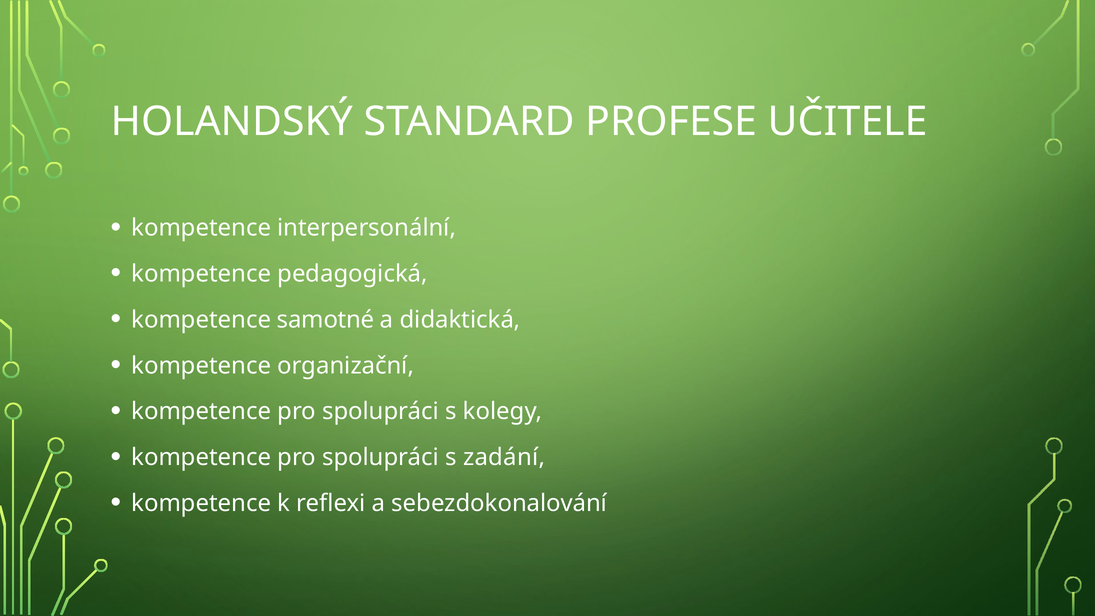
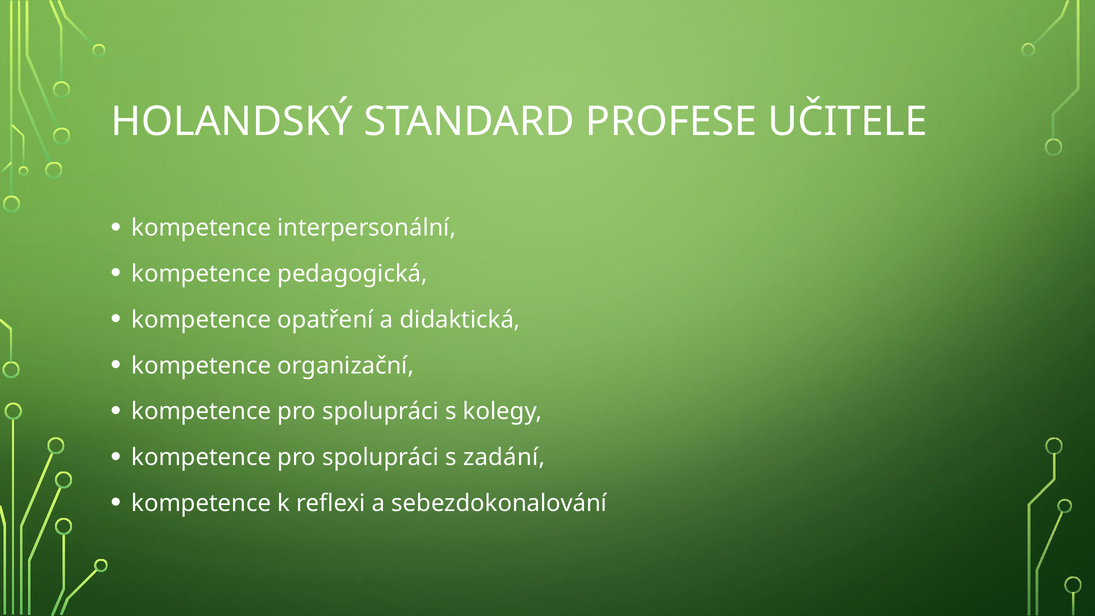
samotné: samotné -> opatření (325, 320)
